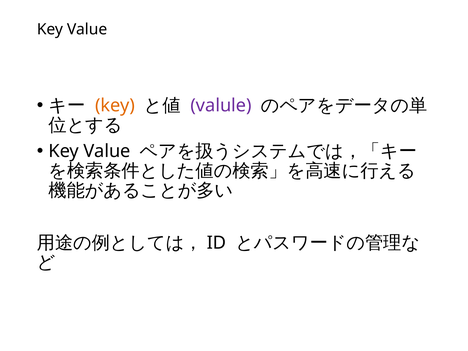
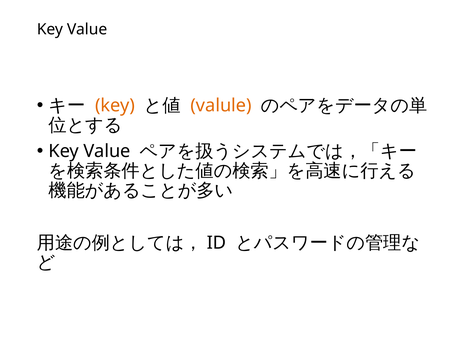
valule colour: purple -> orange (221, 106)
